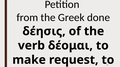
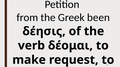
done: done -> been (98, 18)
